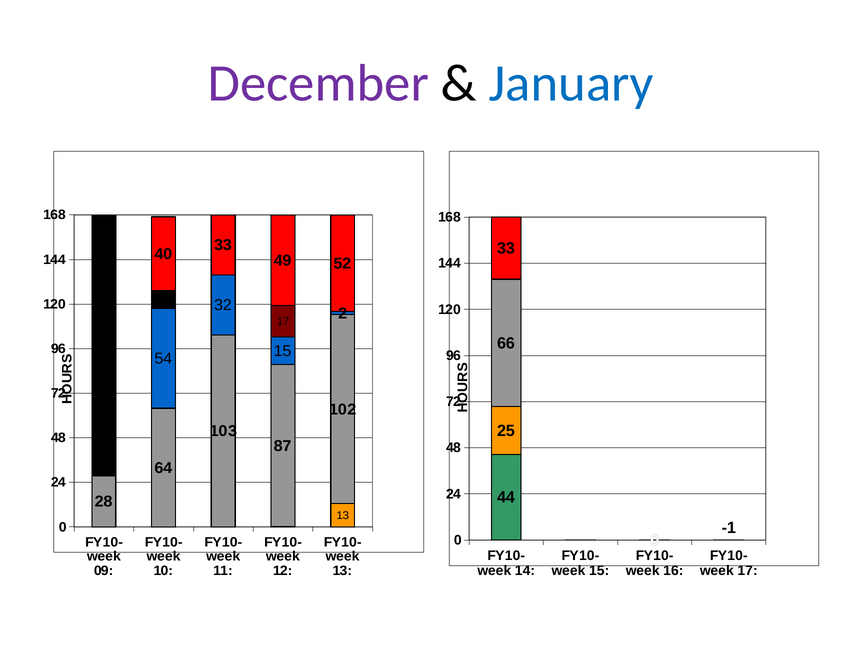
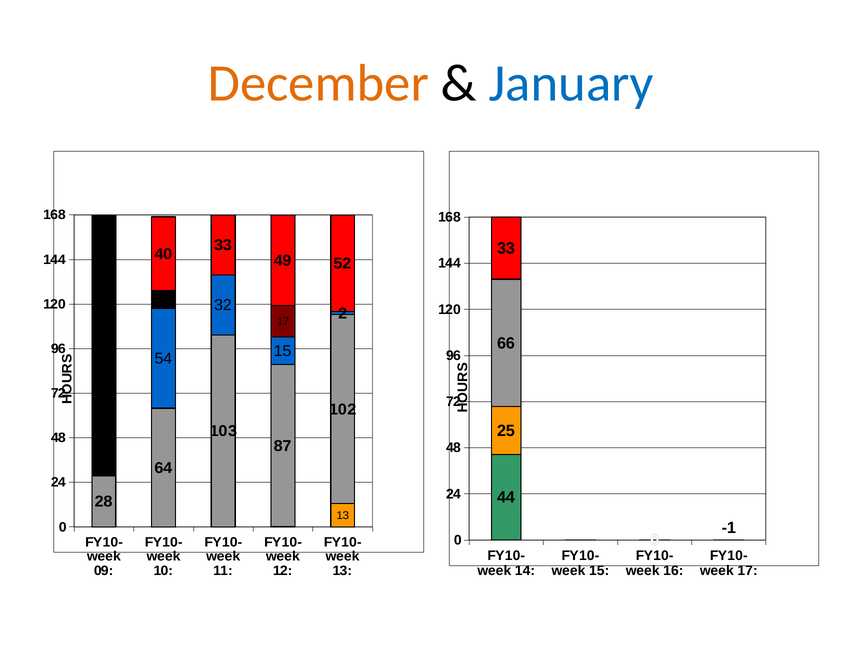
December colour: purple -> orange (318, 83)
